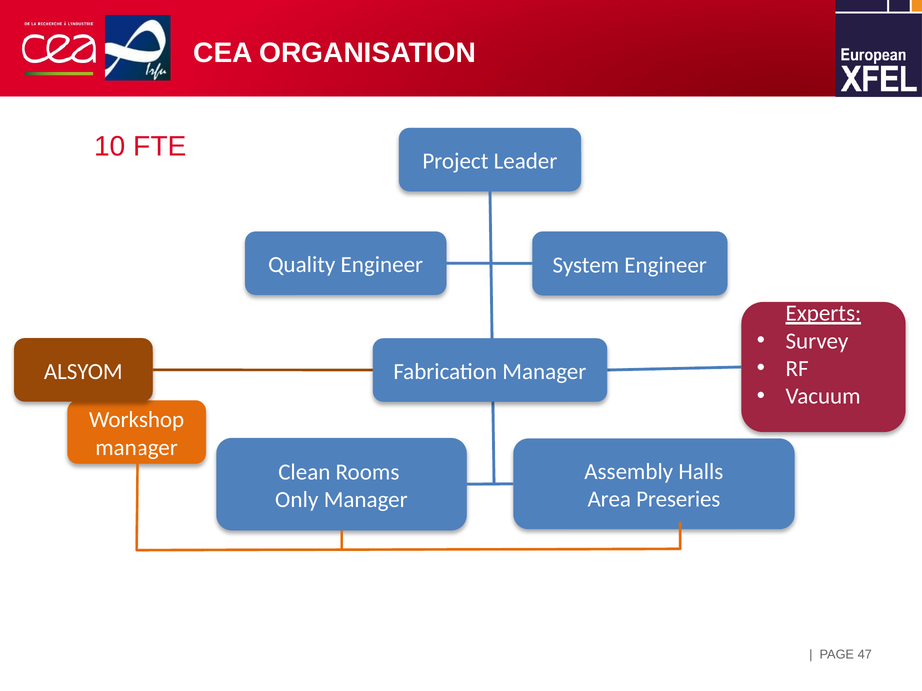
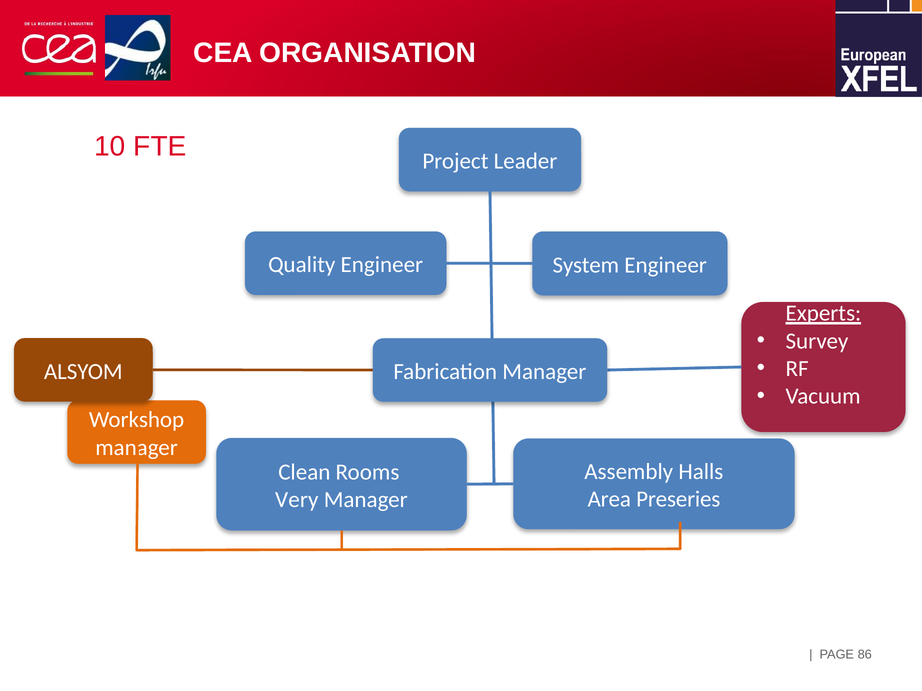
Only: Only -> Very (297, 500)
47: 47 -> 86 (865, 655)
